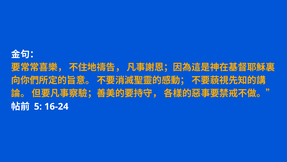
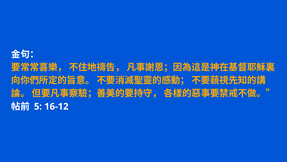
16-24: 16-24 -> 16-12 (56, 106)
